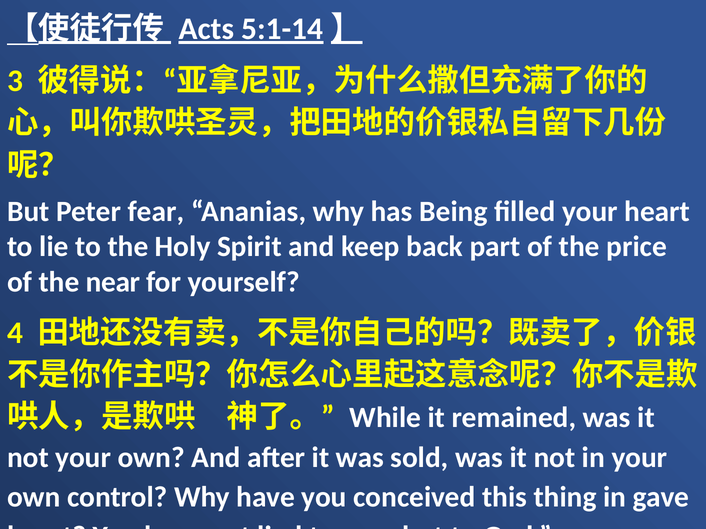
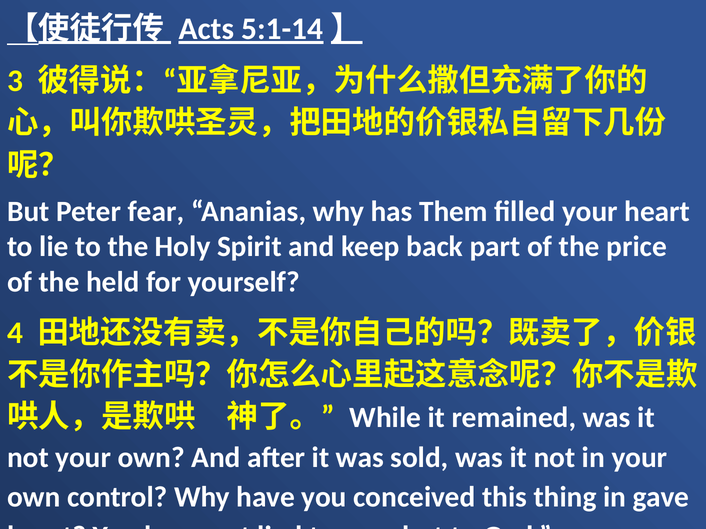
Being: Being -> Them (454, 212)
near: near -> held (113, 282)
